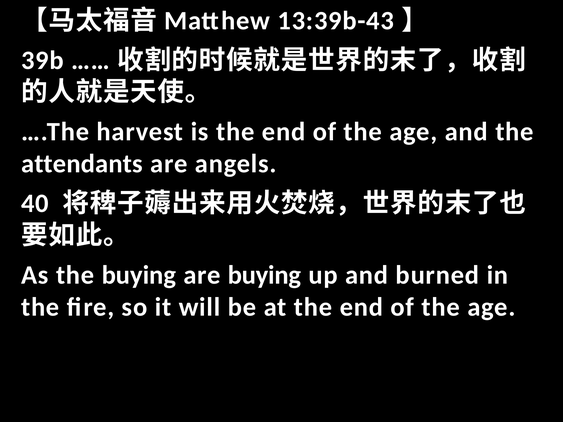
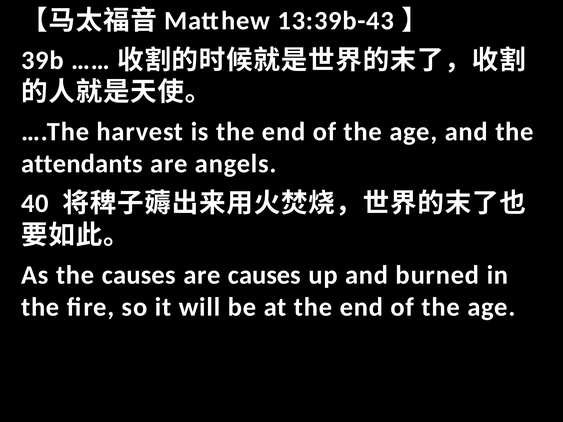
the buying: buying -> causes (139, 275)
are buying: buying -> causes (264, 275)
